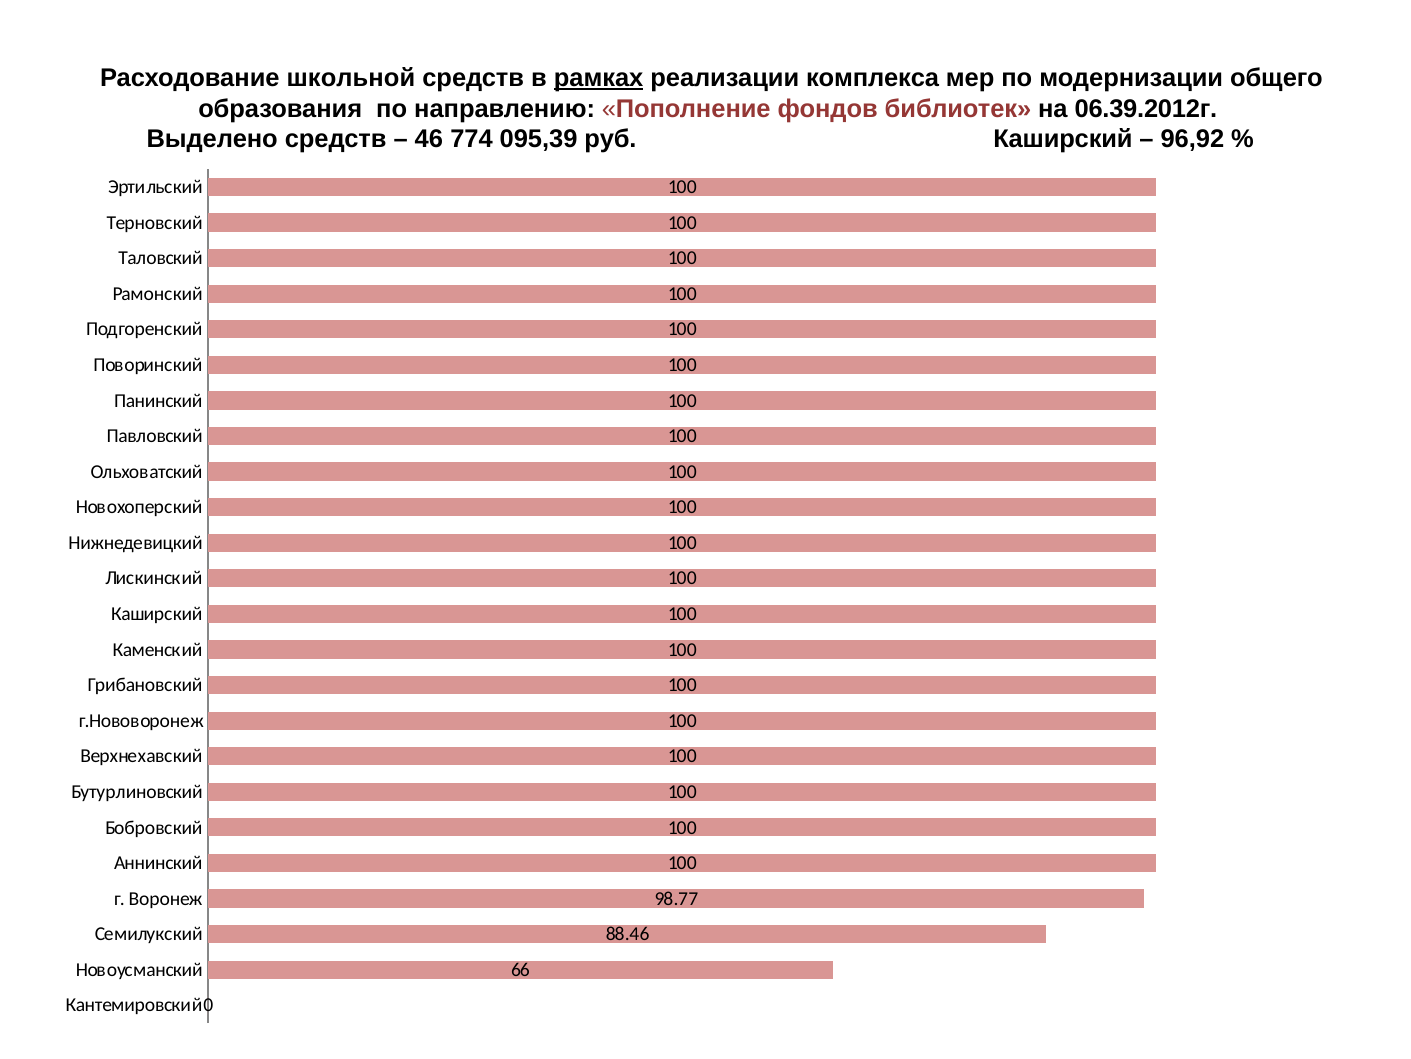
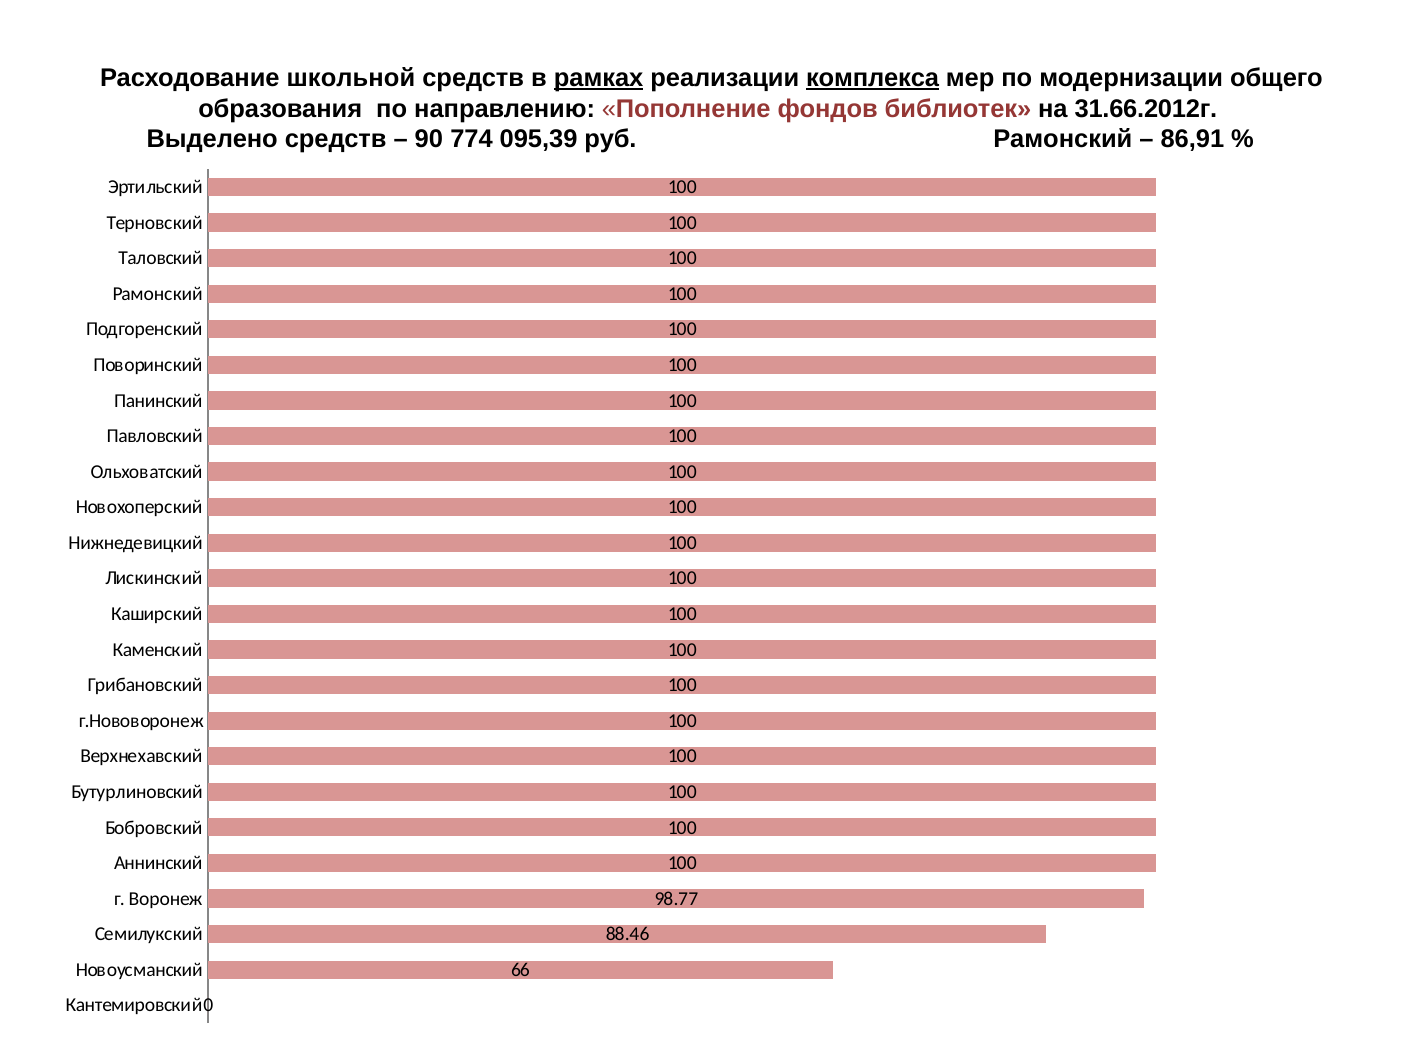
комплекса underline: none -> present (873, 78)
06.39.2012г: 06.39.2012г -> 31.66.2012г (1146, 109)
46: 46 -> 90 (429, 139)
руб Каширский: Каширский -> Рамонский (1063, 139)
96,92: 96,92 -> 86,91 (1192, 139)
